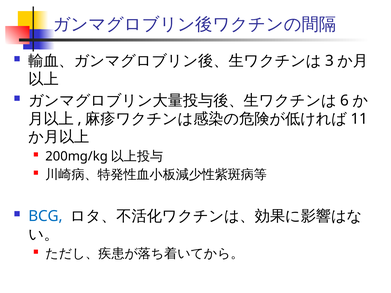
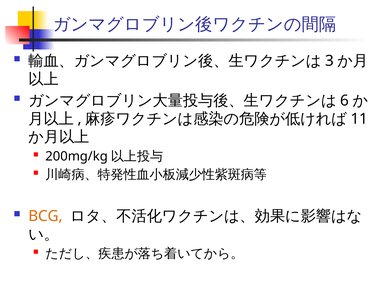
BCG colour: blue -> orange (46, 216)
